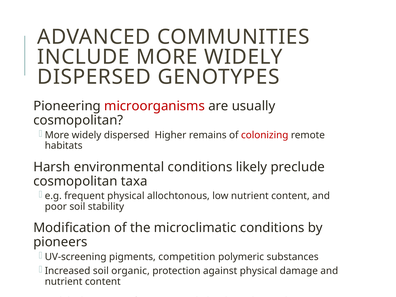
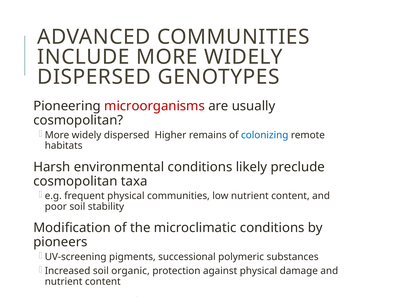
colonizing colour: red -> blue (265, 135)
physical allochtonous: allochtonous -> communities (178, 196)
pigments competition: competition -> successional (187, 257)
